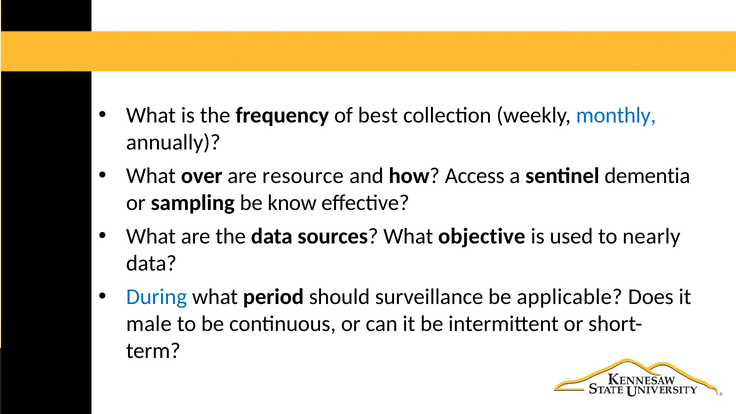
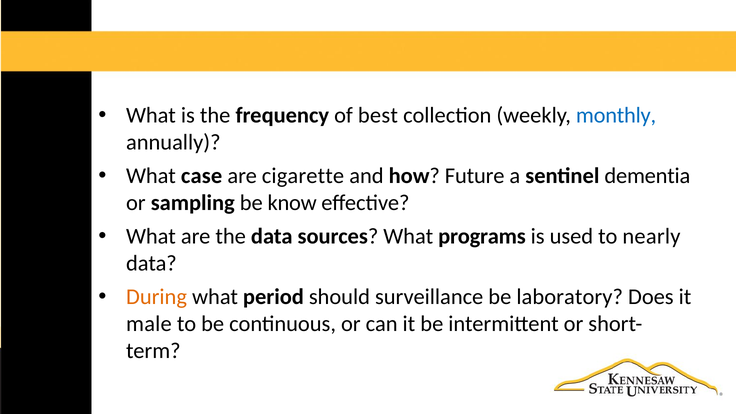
over: over -> case (202, 176)
resource: resource -> cigarette (303, 176)
Access: Access -> Future (475, 176)
objective: objective -> programs (482, 236)
During colour: blue -> orange (157, 297)
applicable: applicable -> laboratory (570, 297)
